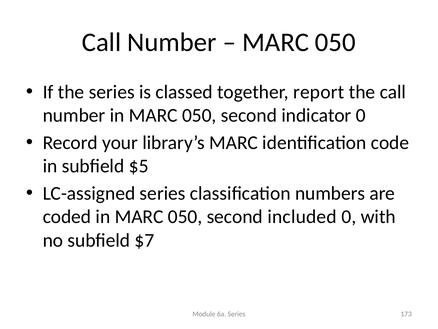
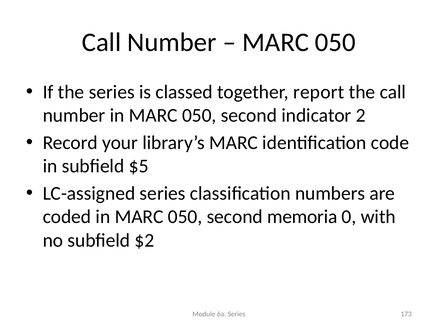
indicator 0: 0 -> 2 (361, 115)
included: included -> memoria (302, 217)
$7: $7 -> $2 (144, 240)
